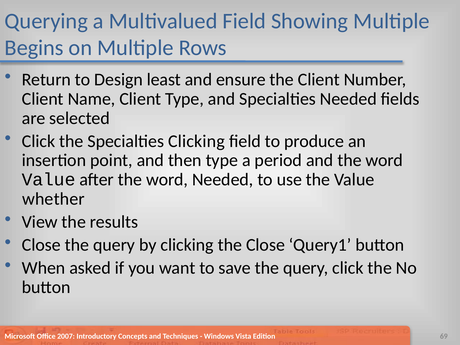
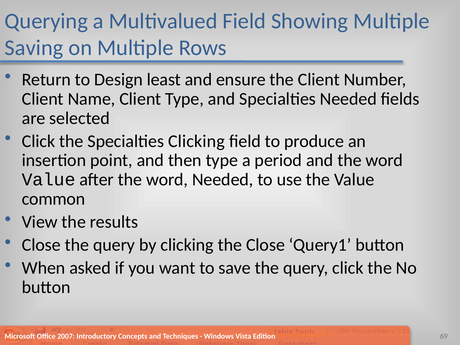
Begins: Begins -> Saving (34, 48)
whether: whether -> common (54, 199)
